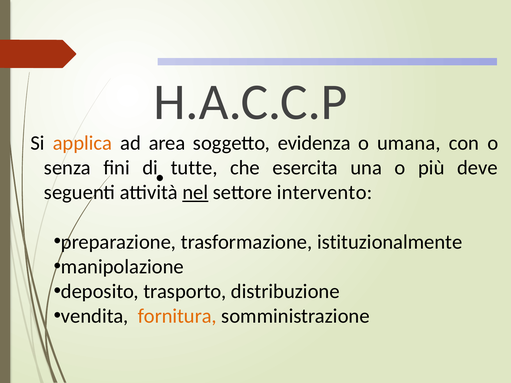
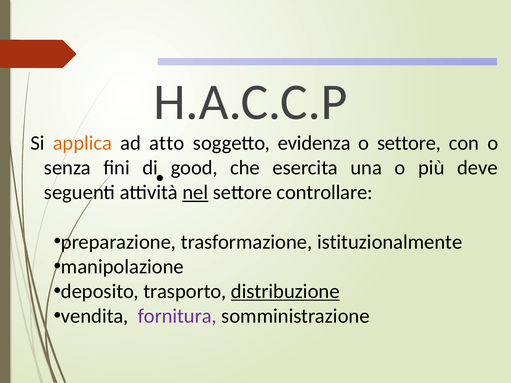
area: area -> atto (167, 143)
o umana: umana -> settore (409, 143)
tutte: tutte -> good (194, 168)
intervento: intervento -> controllare (325, 193)
distribuzione underline: none -> present (285, 292)
fornitura colour: orange -> purple (177, 316)
